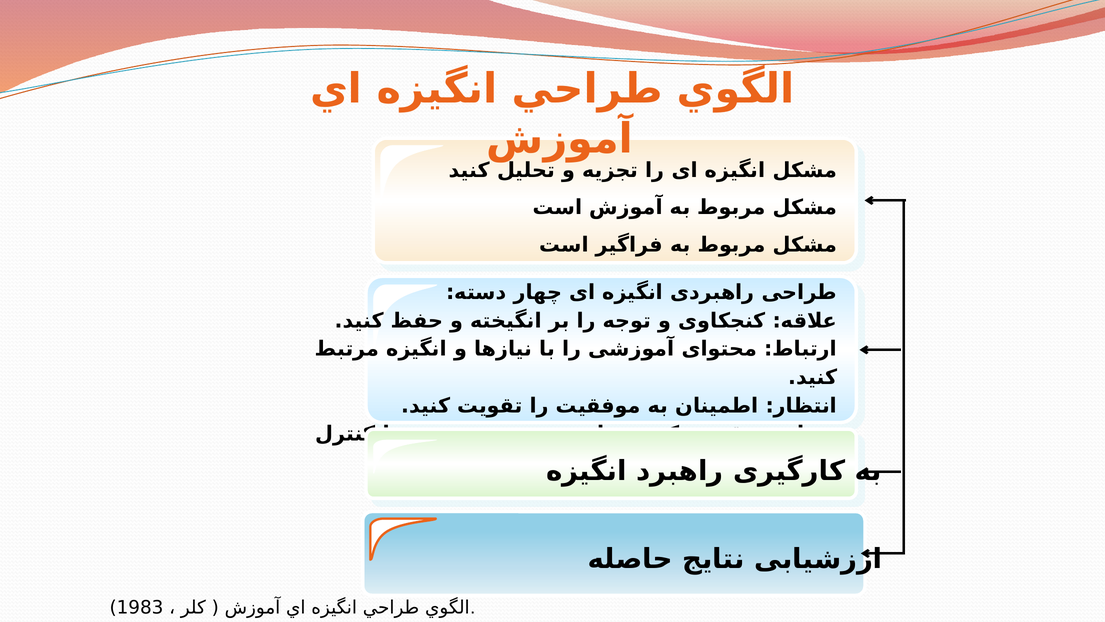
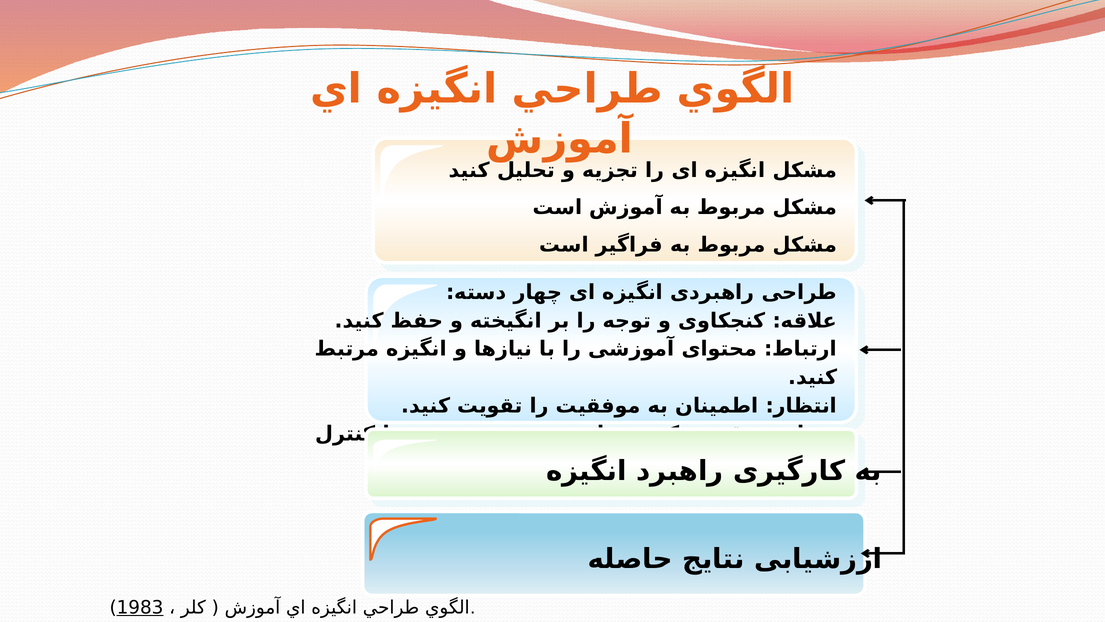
1983 underline: none -> present (140, 607)
